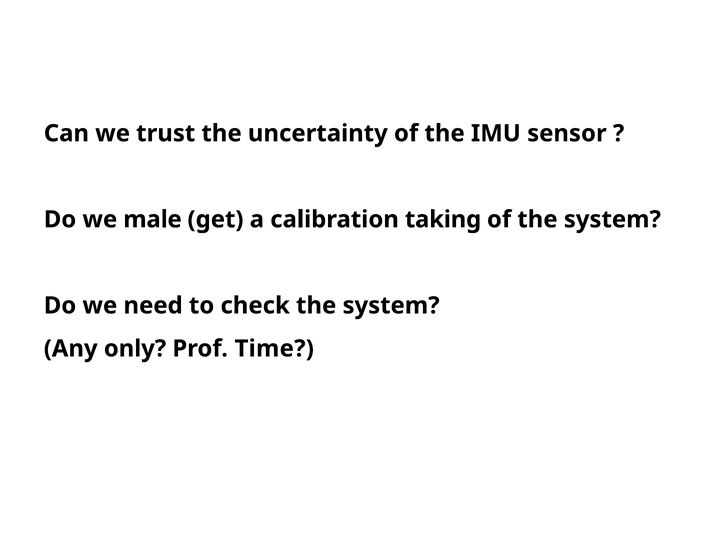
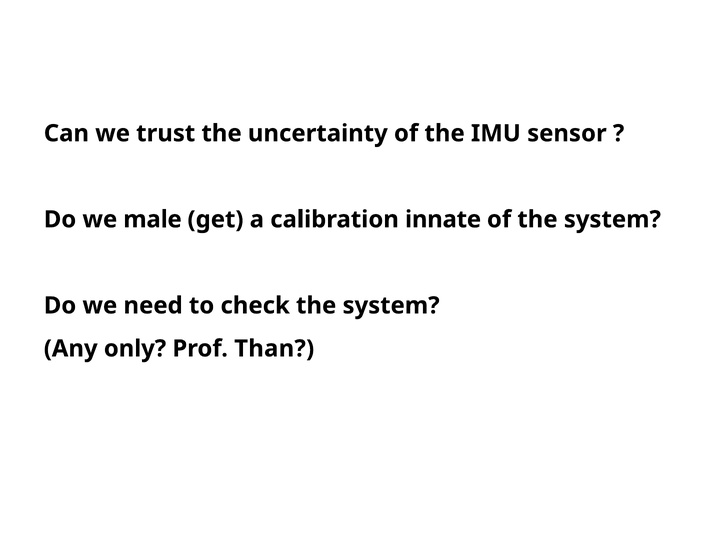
taking: taking -> innate (443, 220)
Time: Time -> Than (274, 349)
